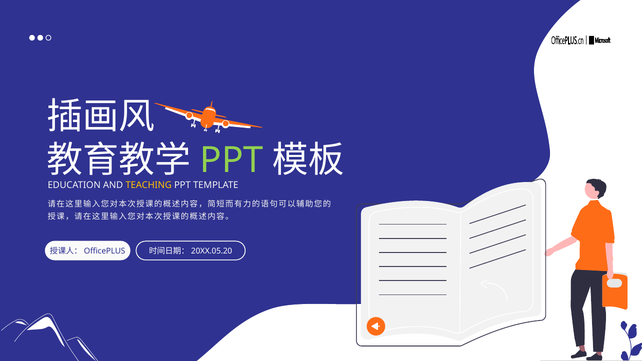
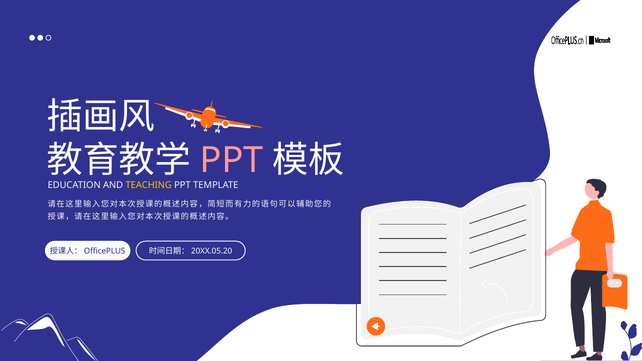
PPT colour: light green -> pink (232, 160)
